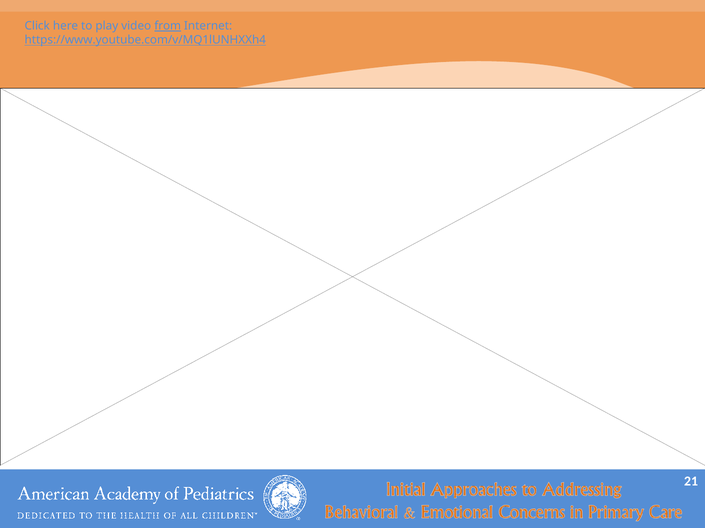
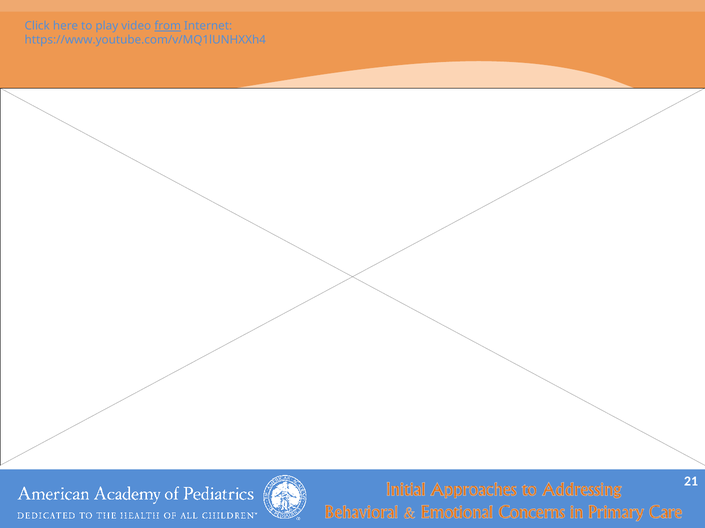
https://www.youtube.com/v/MQ1lUNHXXh4 underline: present -> none (145, 40)
